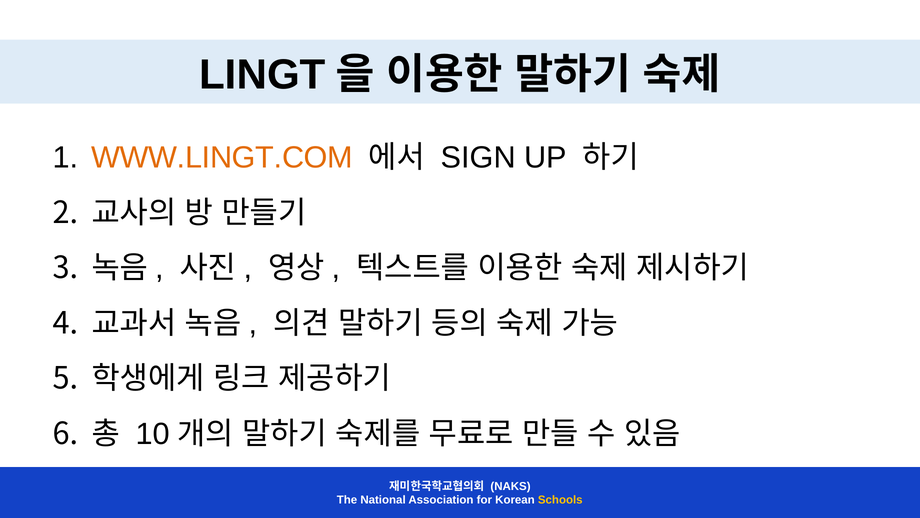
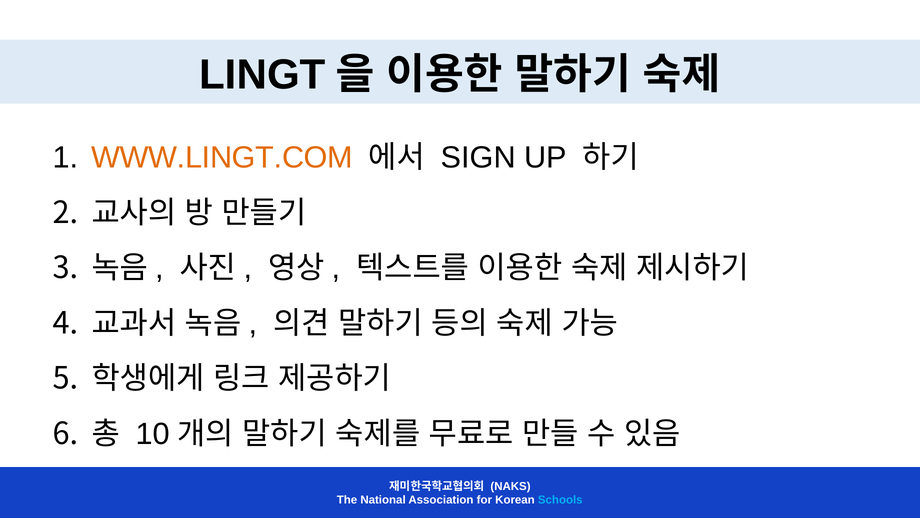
Schools colour: yellow -> light blue (560, 500)
